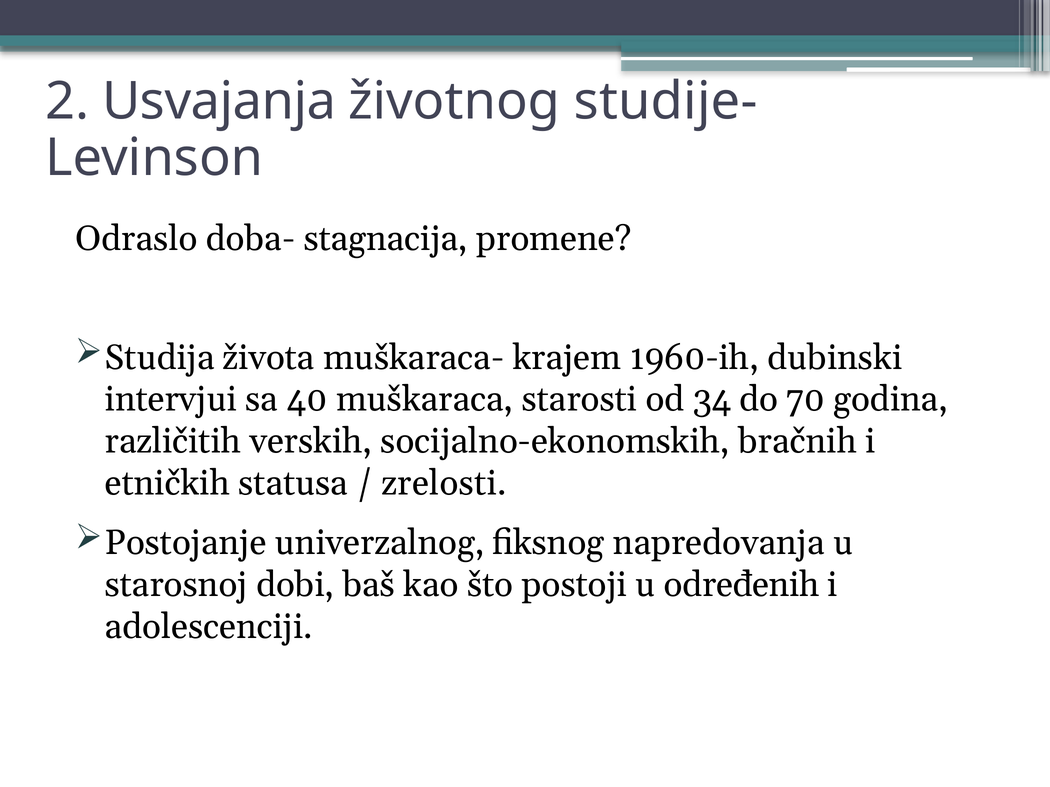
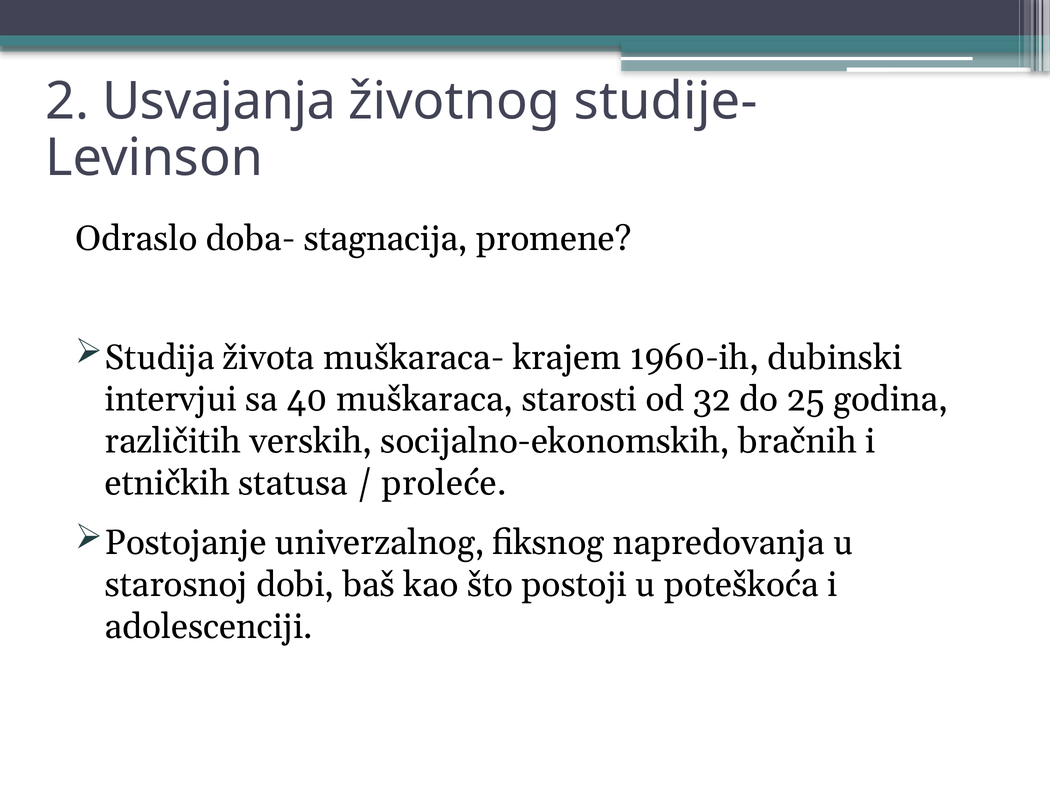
34: 34 -> 32 (712, 400)
70: 70 -> 25 (806, 400)
zrelosti: zrelosti -> proleće (444, 484)
određenih: određenih -> poteškoća (741, 585)
